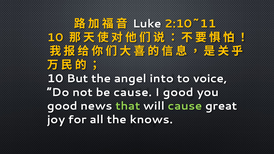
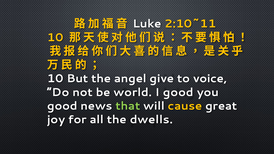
into: into -> give (162, 79)
be cause: cause -> world (133, 92)
cause colour: light green -> yellow (185, 106)
knows: knows -> dwells (151, 120)
